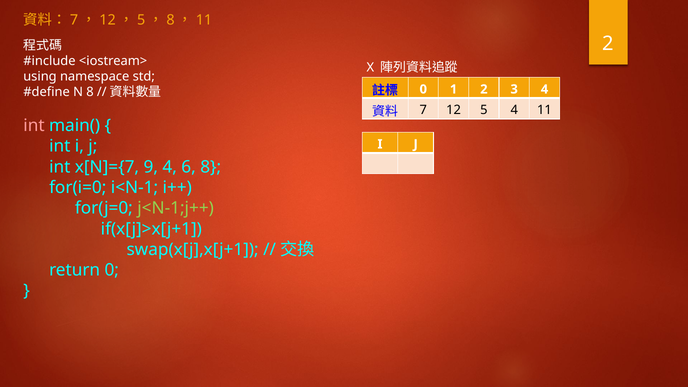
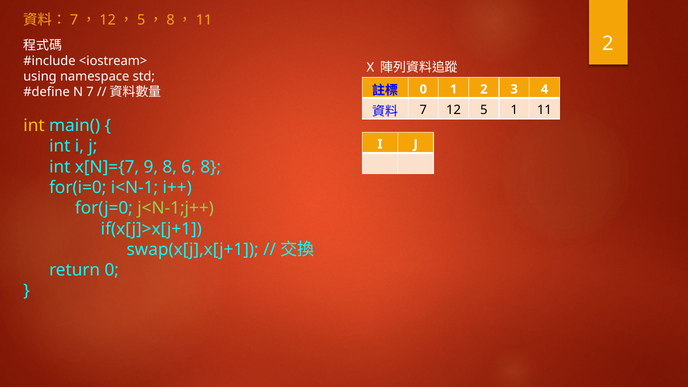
N 8: 8 -> 7 (90, 92)
5 4: 4 -> 1 (514, 110)
int colour: pink -> yellow (34, 126)
9 4: 4 -> 8 (170, 167)
